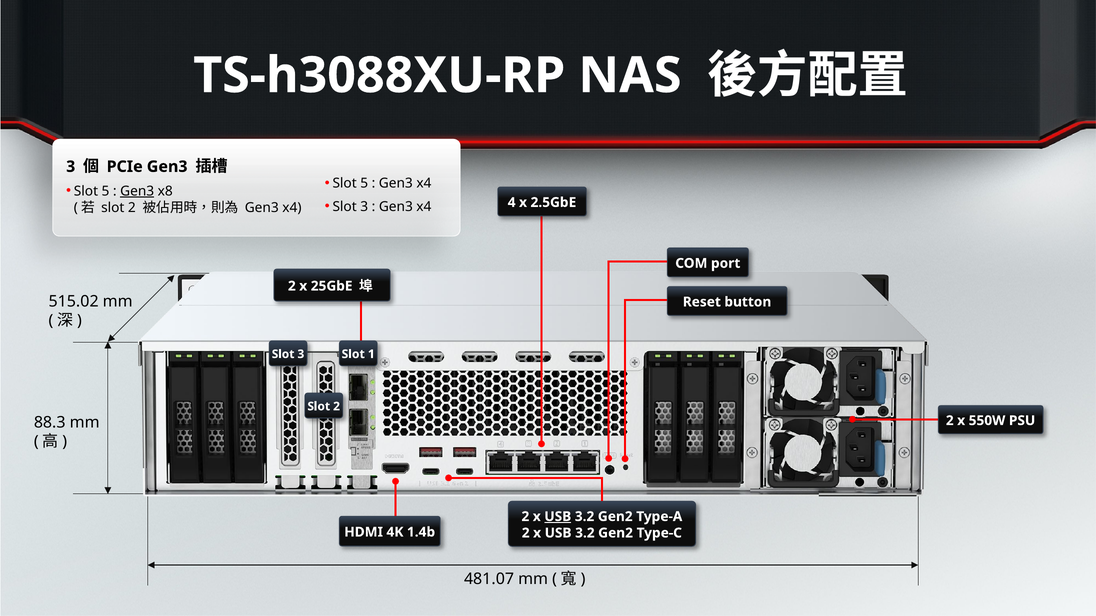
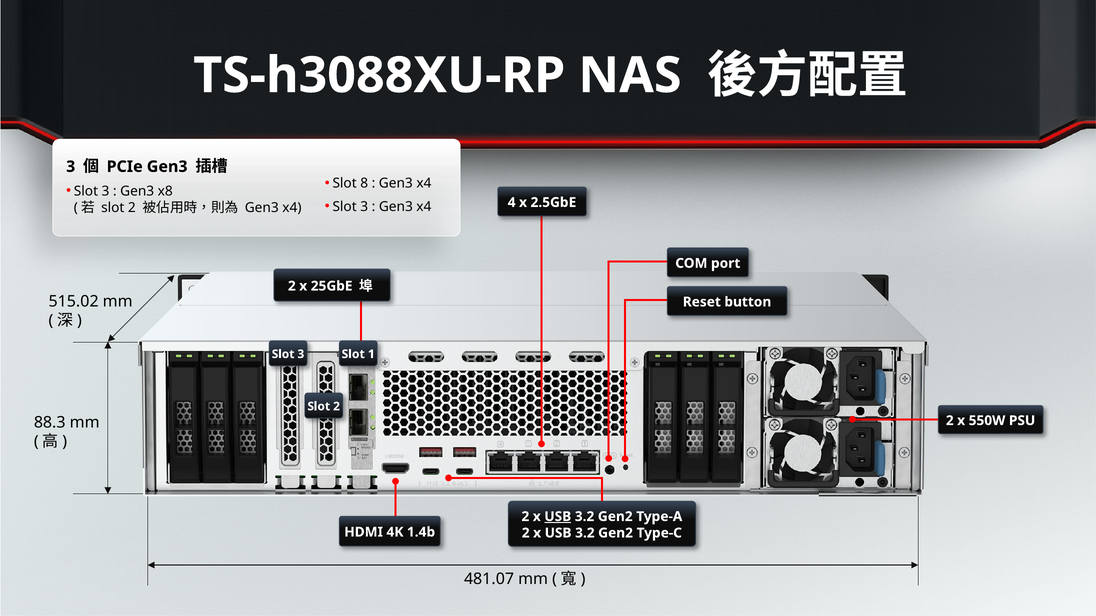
5: 5 -> 8 (364, 184)
5: 5 -> 3 (106, 191)
Gen3 underline: present -> none (137, 191)
